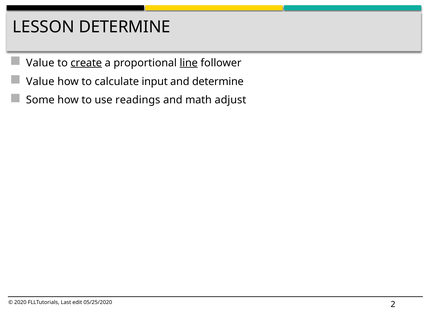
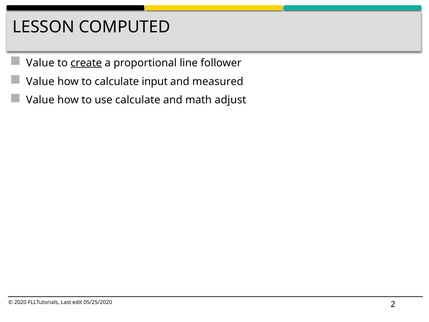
LESSON DETERMINE: DETERMINE -> COMPUTED (125, 27)
line underline: present -> none (189, 63)
and determine: determine -> measured (218, 81)
Some: Some -> Value (40, 100)
use readings: readings -> calculate (138, 100)
